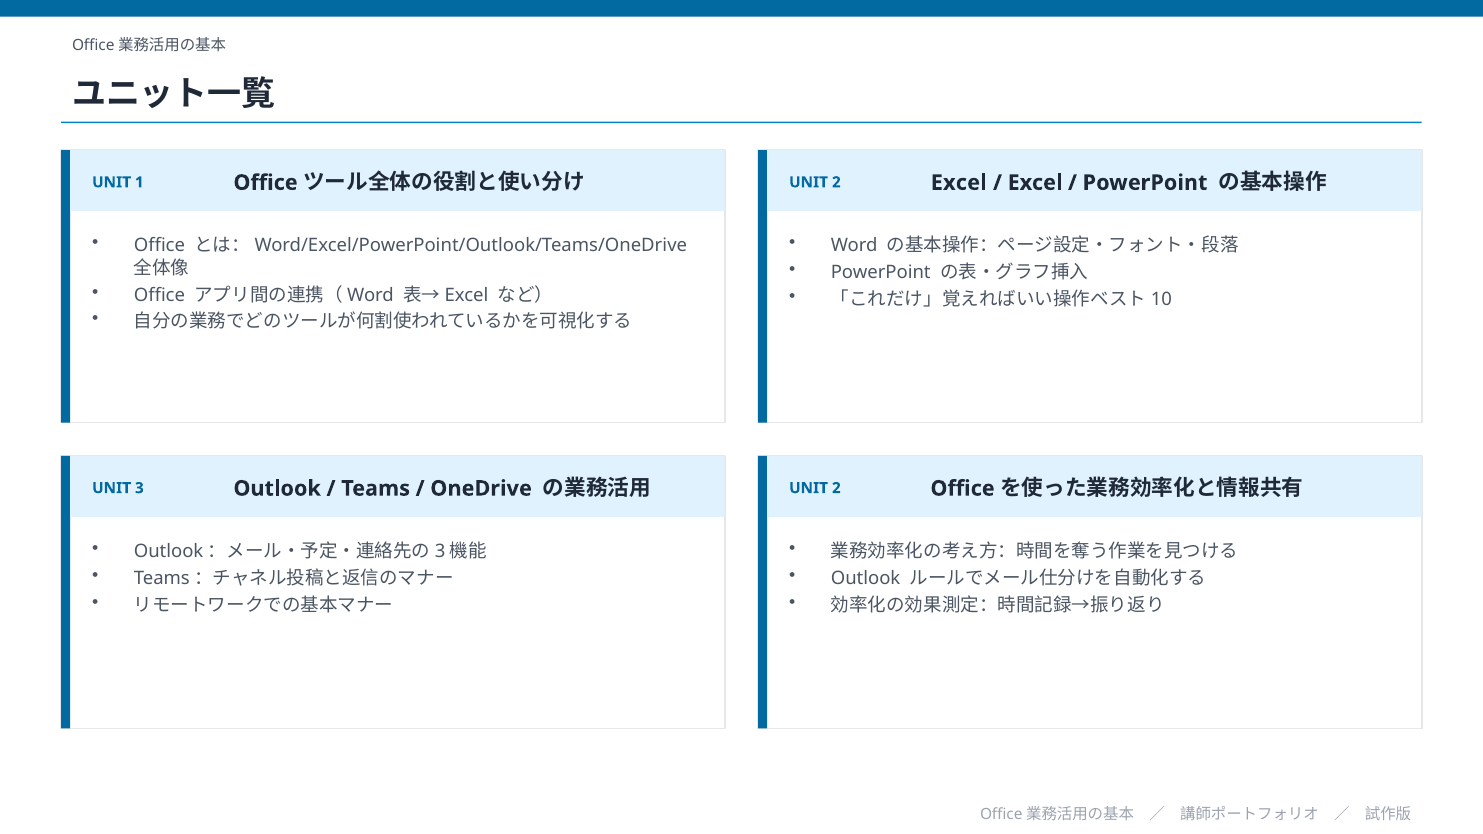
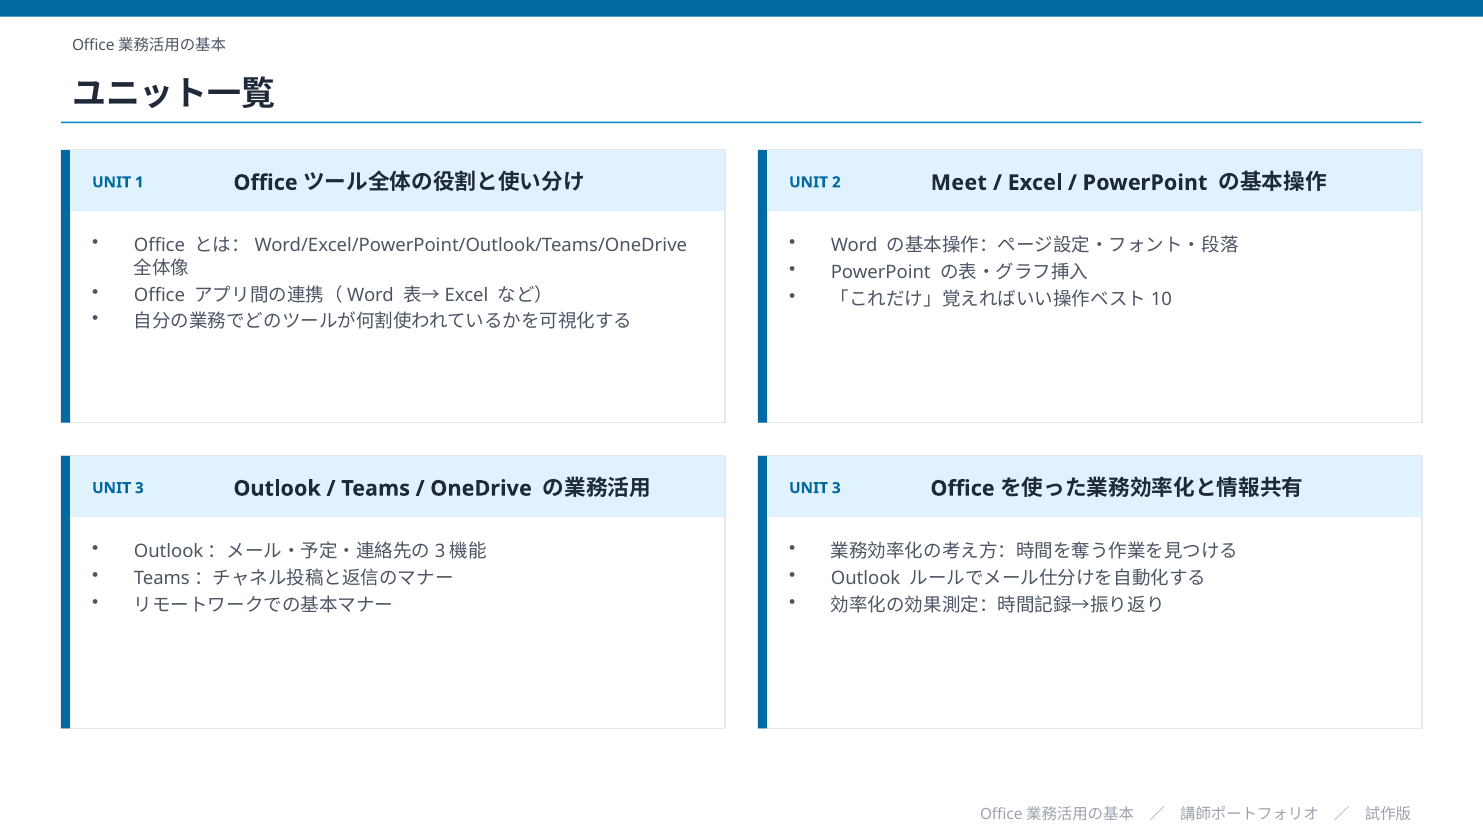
2 Excel: Excel -> Meet (959, 183)
2: 2 -> 3 (836, 488)
